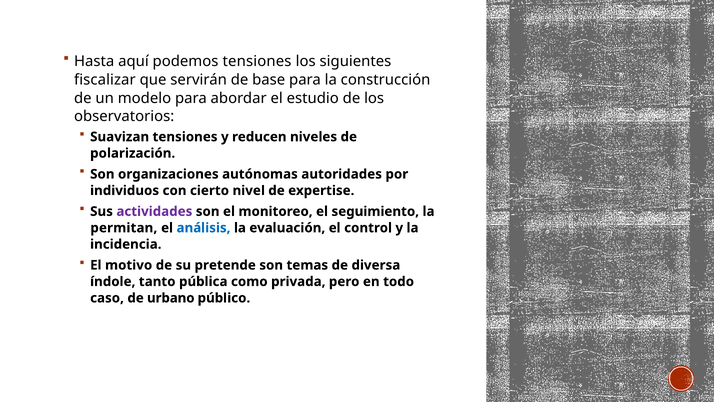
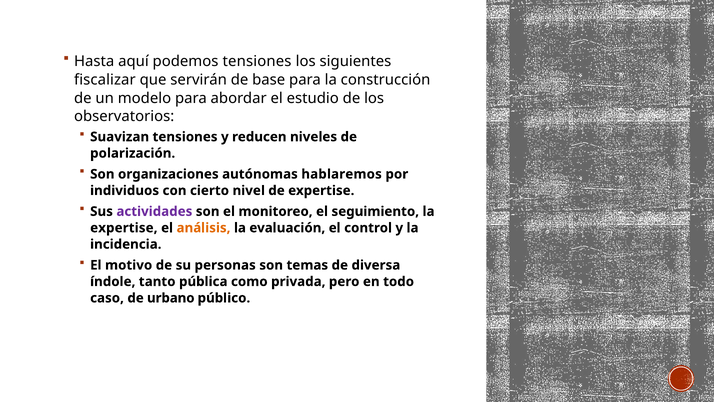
autoridades: autoridades -> hablaremos (342, 174)
permitan: permitan -> expertise (124, 228)
análisis colour: blue -> orange (203, 228)
pretende: pretende -> personas (225, 265)
